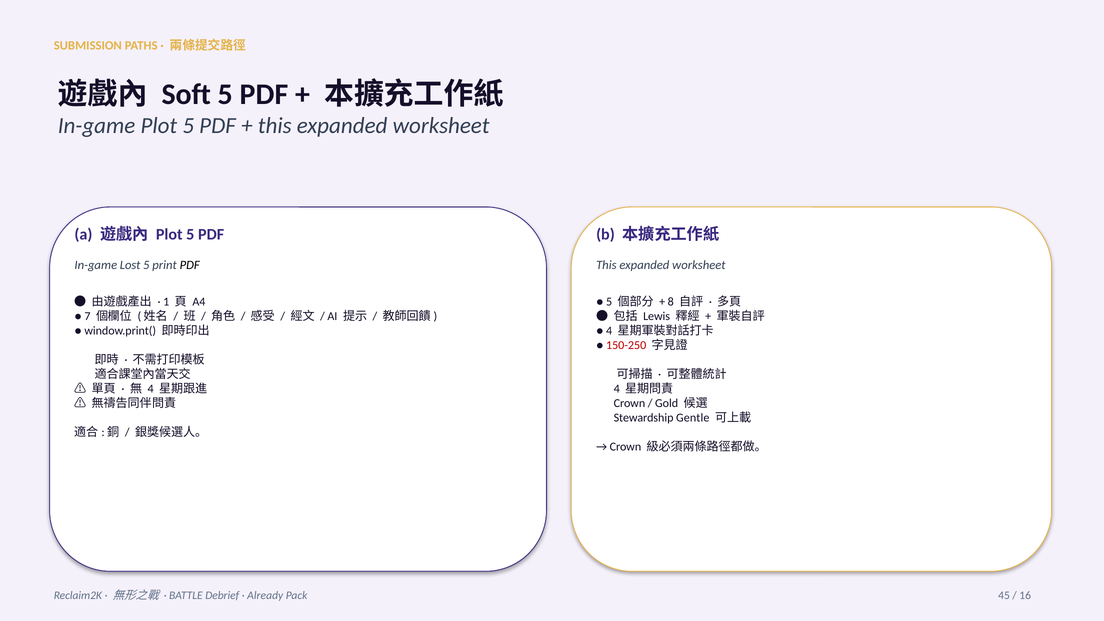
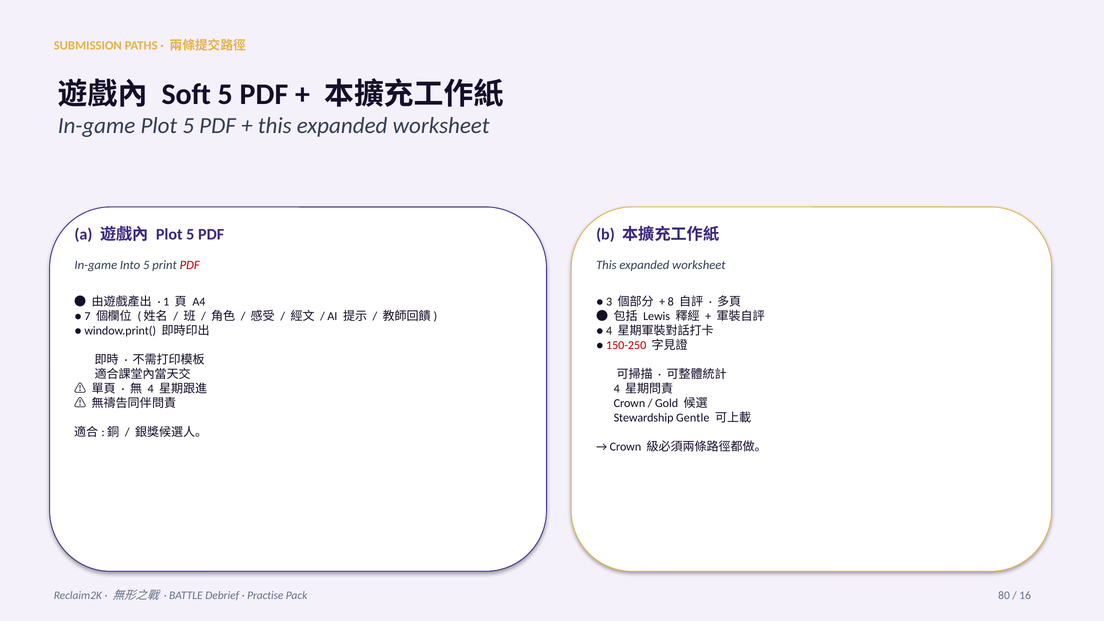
Lost: Lost -> Into (130, 265)
PDF colour: black -> red (190, 265)
5: 5 -> 3 (609, 302)
Already: Already -> Practise (265, 596)
45: 45 -> 80 (1004, 596)
